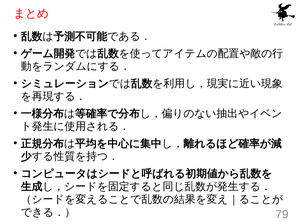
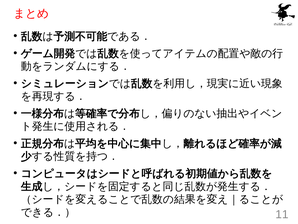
79: 79 -> 11 (282, 214)
